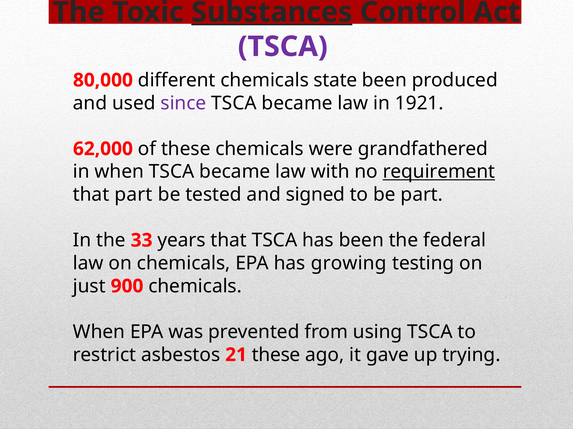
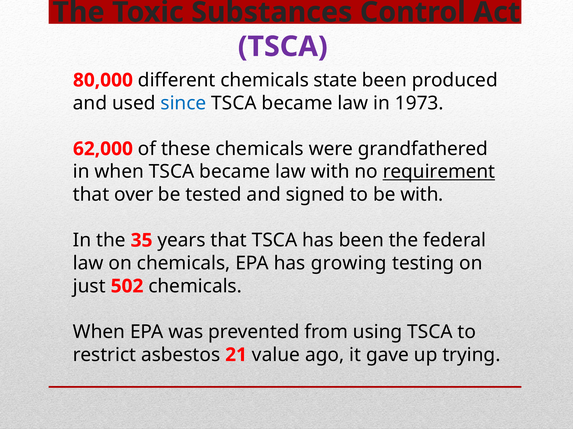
Substances underline: present -> none (272, 12)
since colour: purple -> blue (183, 103)
1921: 1921 -> 1973 (419, 103)
that part: part -> over (134, 195)
be part: part -> with (422, 195)
33: 33 -> 35 (142, 241)
900: 900 -> 502 (127, 287)
21 these: these -> value (276, 355)
